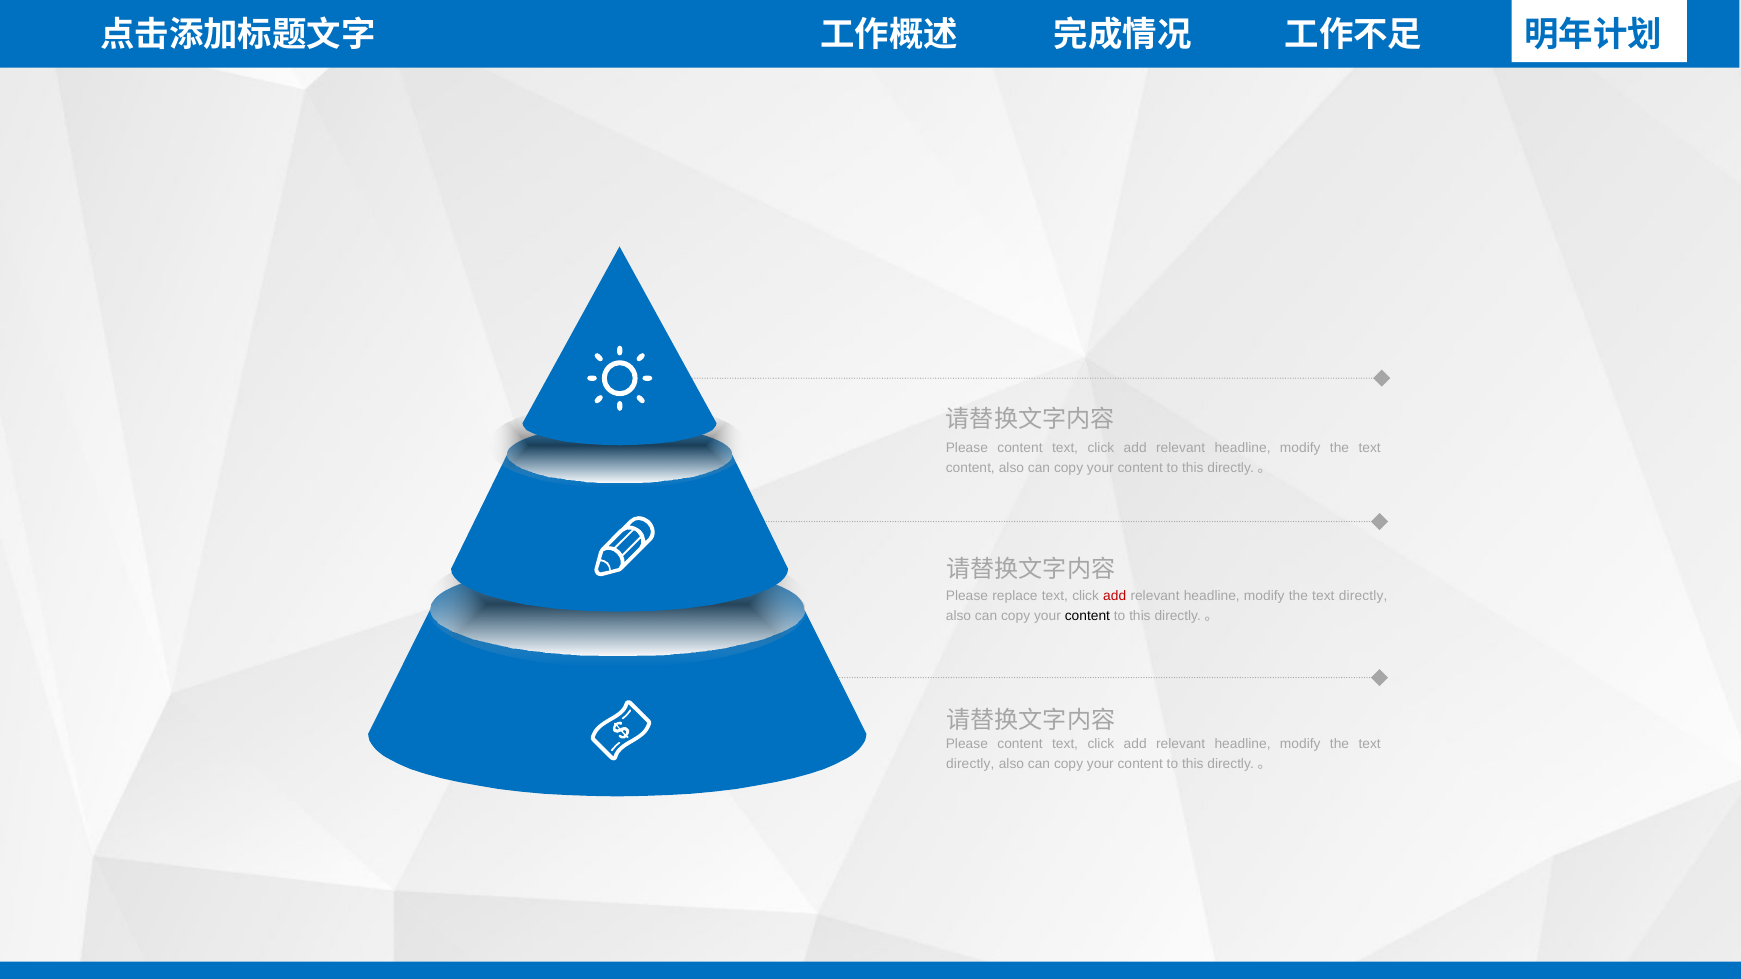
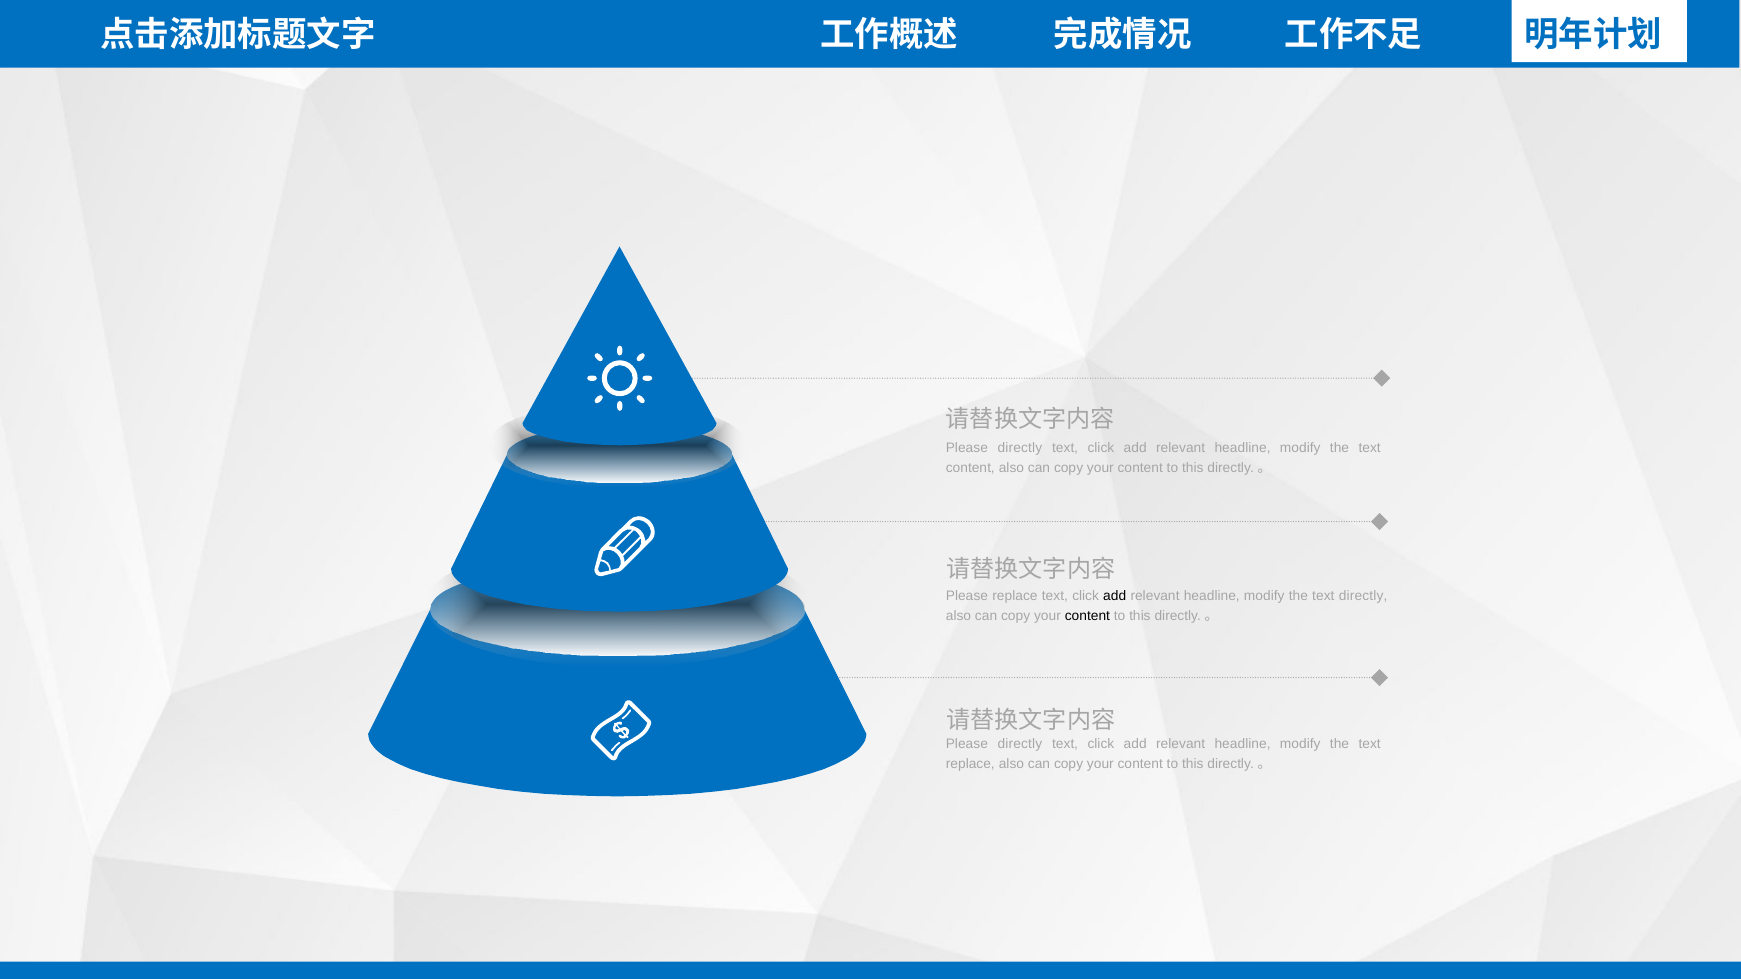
content: content -> directly (1020, 448)
add colour: red -> black (1115, 596)
content: content -> directly (1020, 744)
directly: directly -> replace (970, 764)
